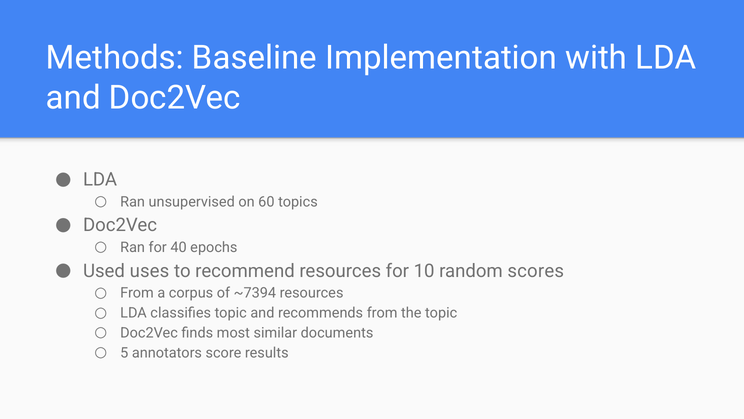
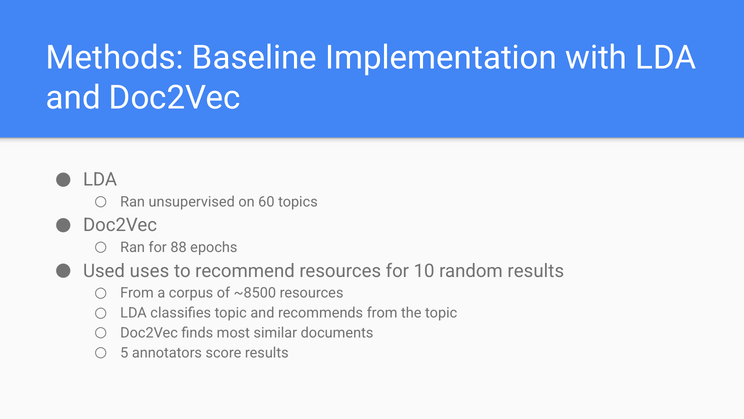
40: 40 -> 88 (179, 247)
random scores: scores -> results (536, 271)
~7394: ~7394 -> ~8500 (255, 293)
